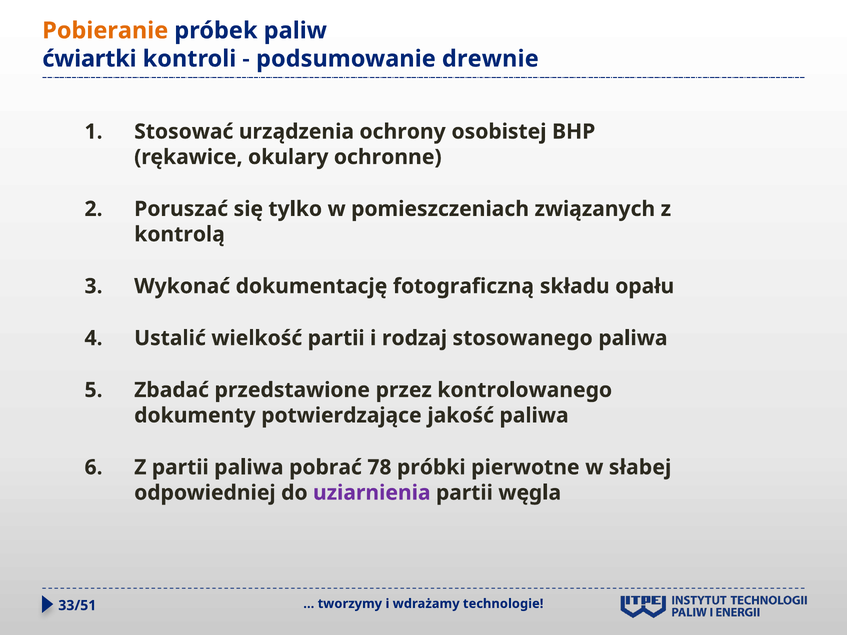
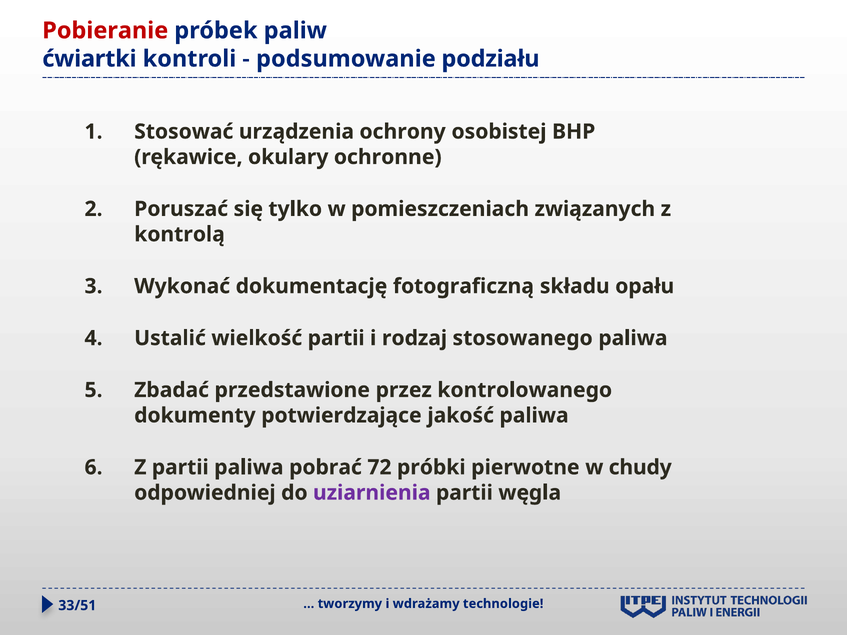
Pobieranie colour: orange -> red (105, 31)
drewnie: drewnie -> podziału (491, 59)
78: 78 -> 72 (379, 468)
słabej: słabej -> chudy (640, 468)
